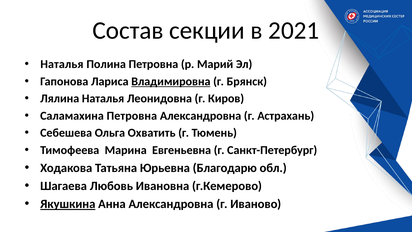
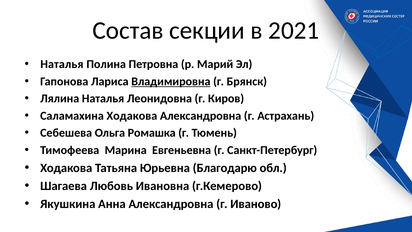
Саламахина Петровна: Петровна -> Ходакова (132, 116)
Охватить: Охватить -> Ромашка (152, 133)
Якушкина underline: present -> none (68, 204)
